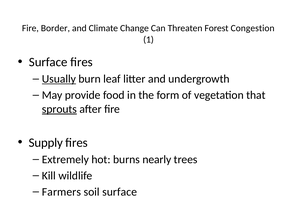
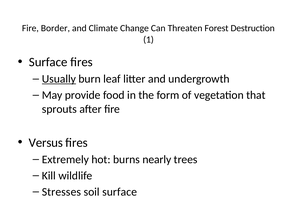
Congestion: Congestion -> Destruction (253, 28)
sprouts underline: present -> none (59, 109)
Supply: Supply -> Versus (46, 142)
Farmers: Farmers -> Stresses (61, 192)
